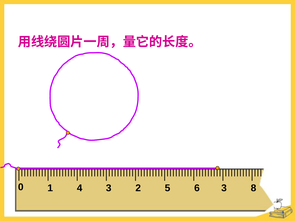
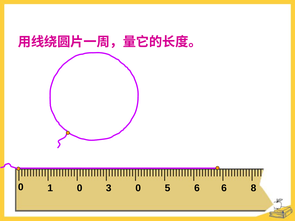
1 4: 4 -> 0 (80, 188)
3 2: 2 -> 0 (138, 188)
6 3: 3 -> 6 (224, 188)
